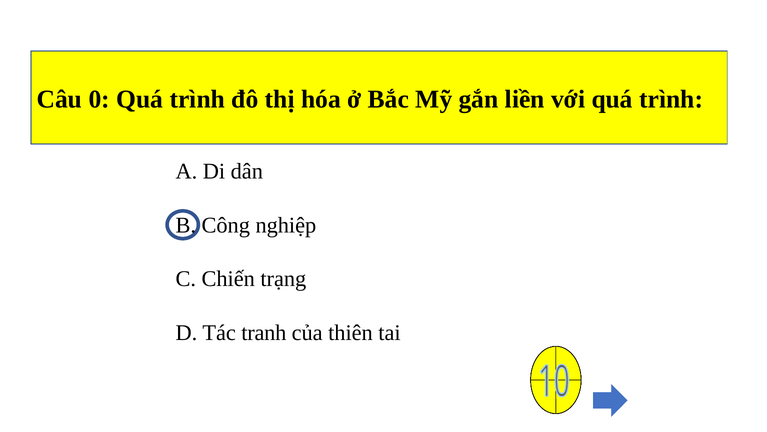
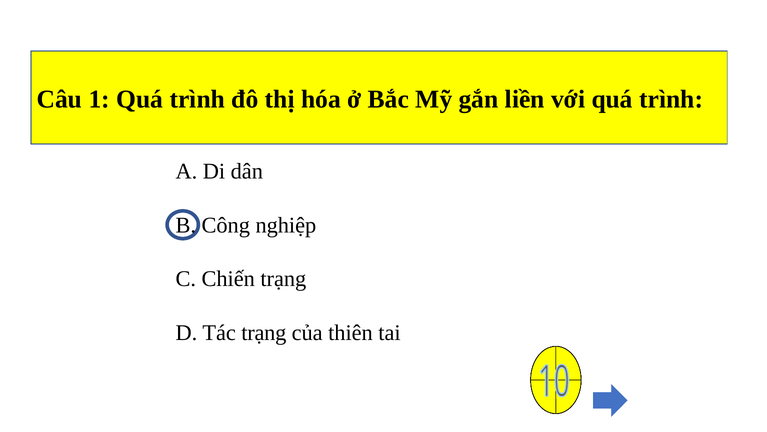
0: 0 -> 1 (99, 99)
Tác tranh: tranh -> trạng (264, 332)
